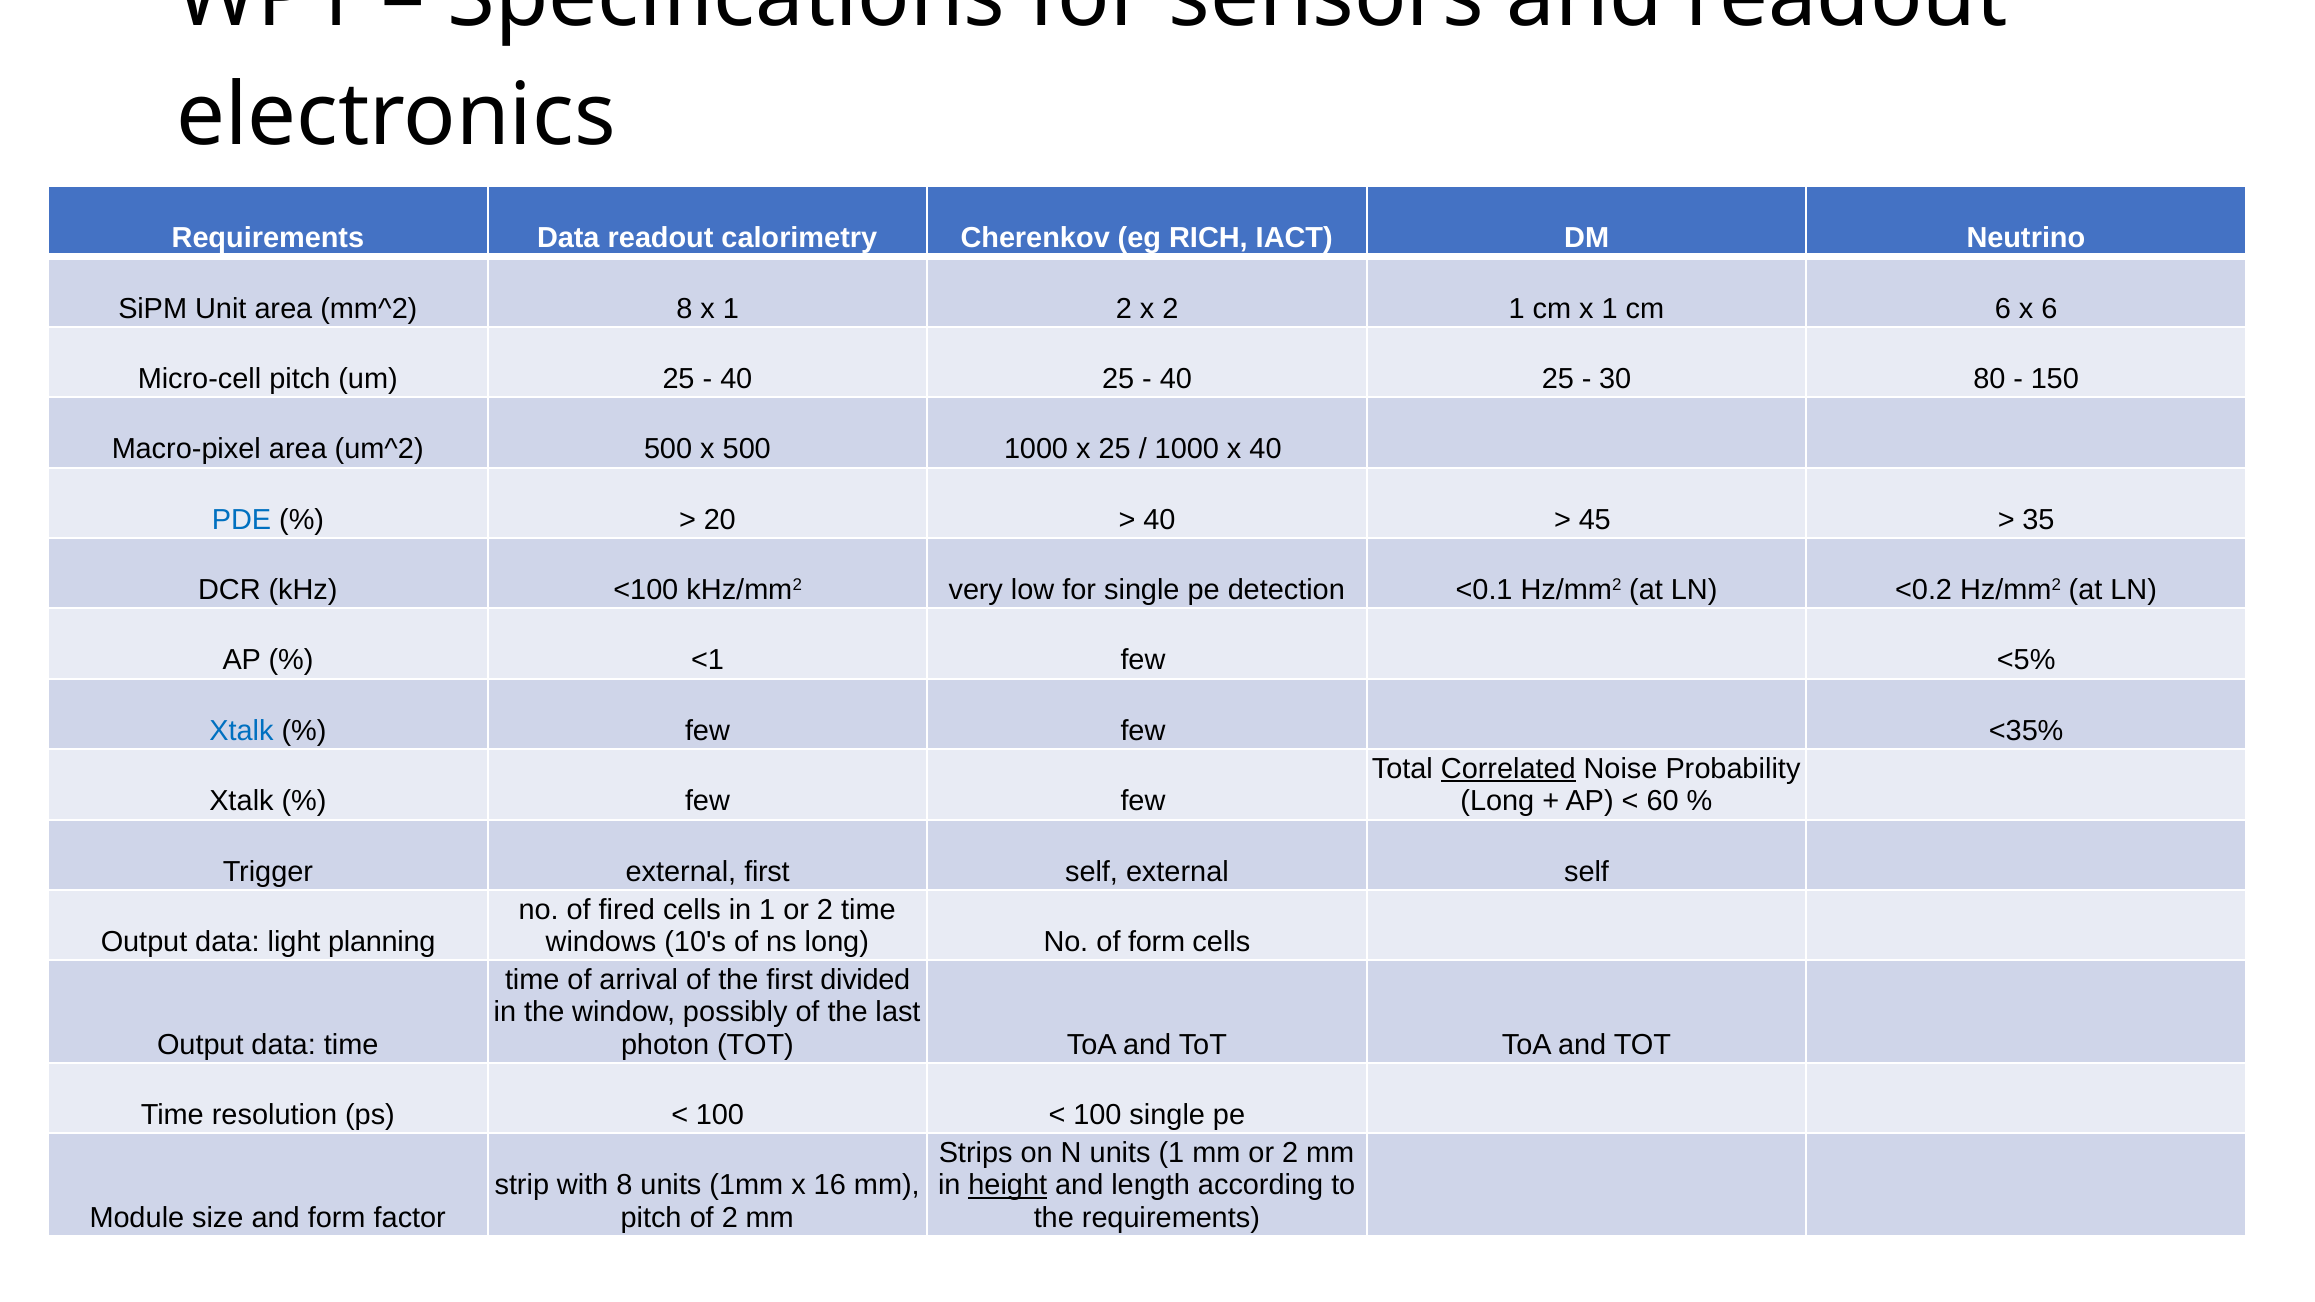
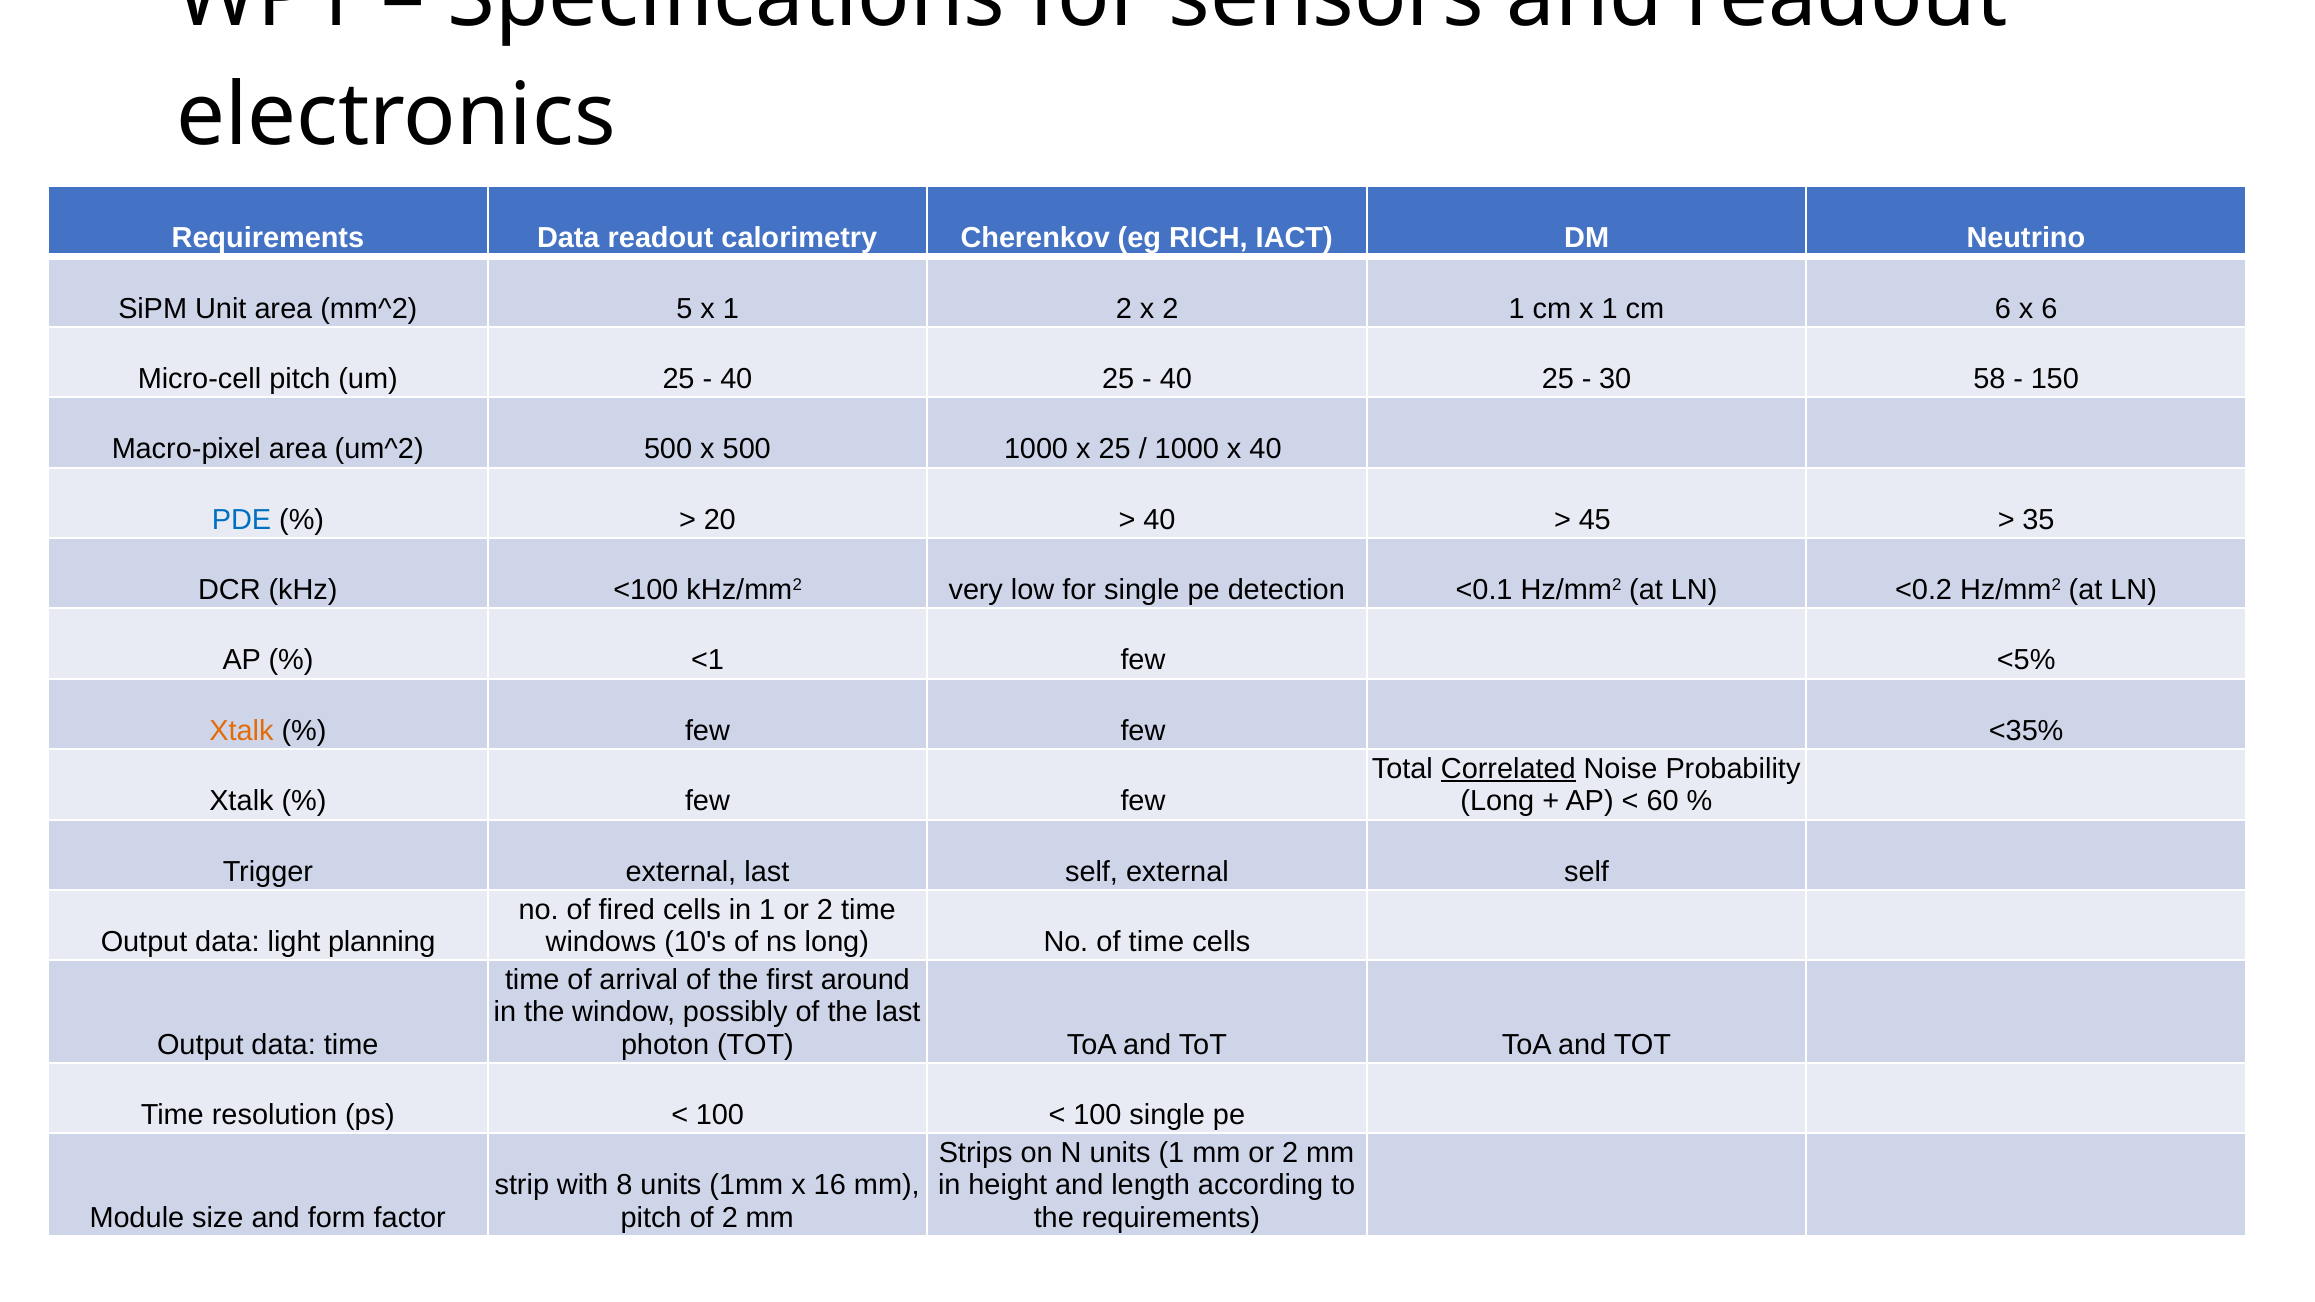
mm^2 8: 8 -> 5 (684, 309)
80: 80 -> 58 (1990, 379)
Xtalk colour: blue -> orange (242, 731)
external first: first -> last (767, 872)
of form: form -> time (1156, 942)
divided: divided -> around (865, 980)
height underline: present -> none (1008, 1185)
